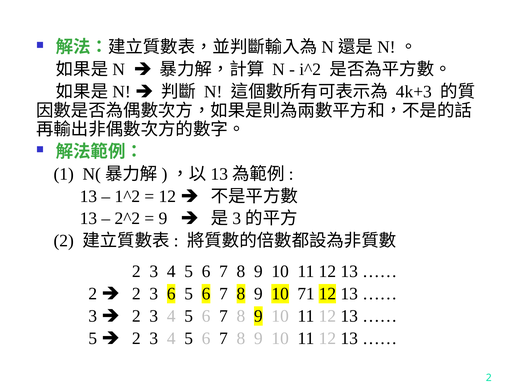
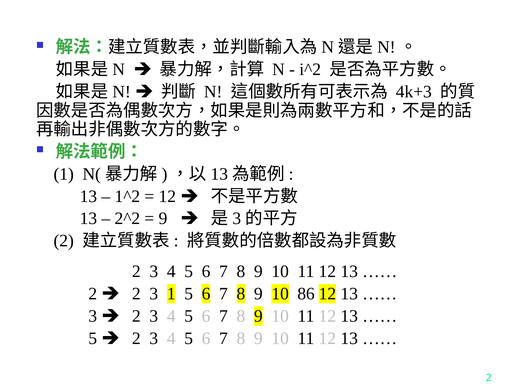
3 6: 6 -> 1 (171, 294)
71: 71 -> 86 (306, 294)
